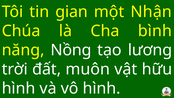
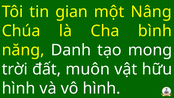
Nhận: Nhận -> Nâng (151, 12)
Nồng: Nồng -> Danh (71, 50)
lương: lương -> mong (150, 50)
